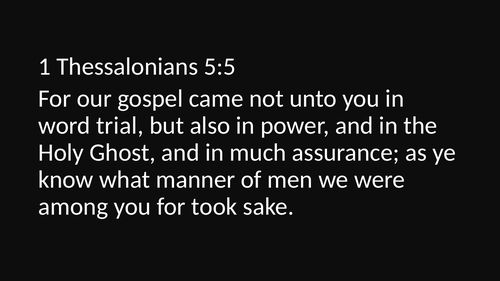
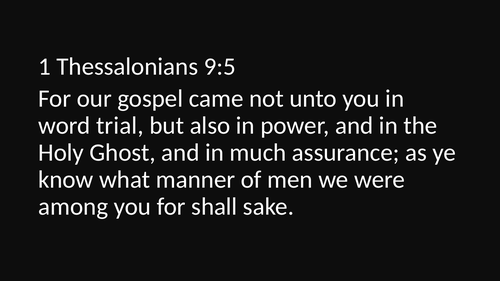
5:5: 5:5 -> 9:5 (220, 67)
took: took -> shall (214, 207)
